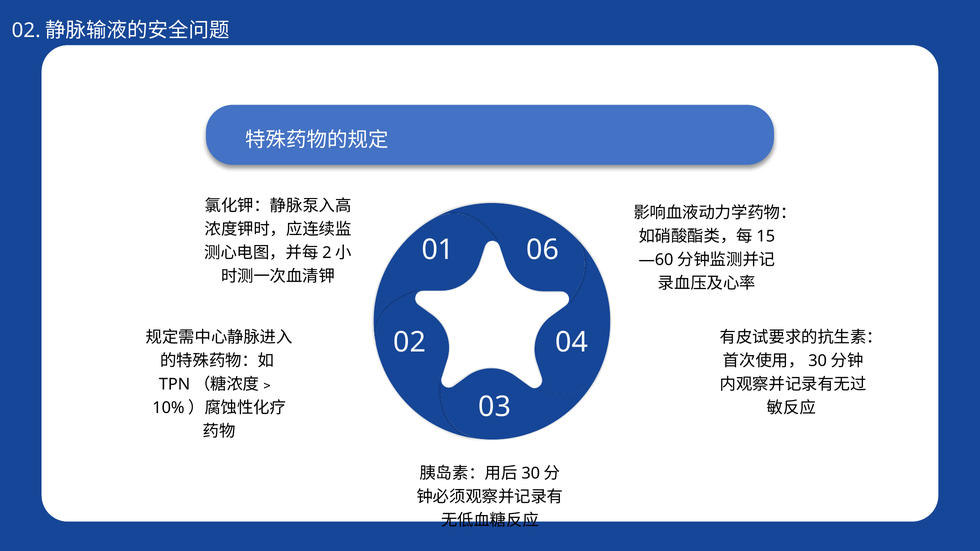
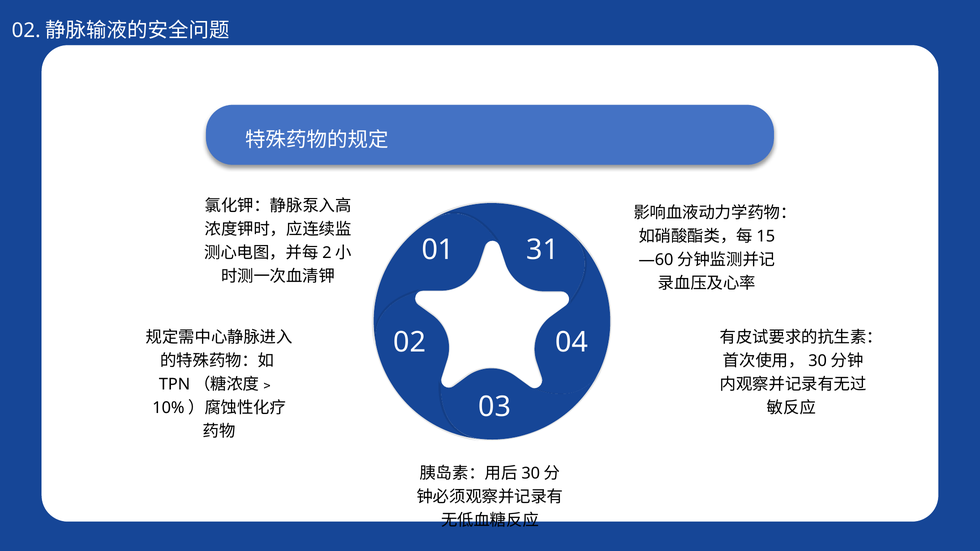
06: 06 -> 31 (543, 250)
